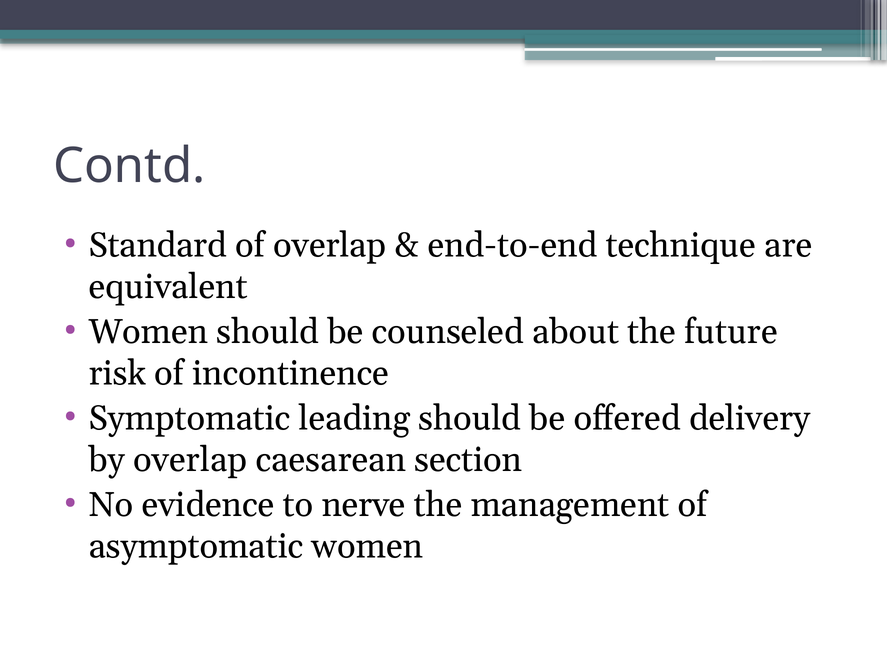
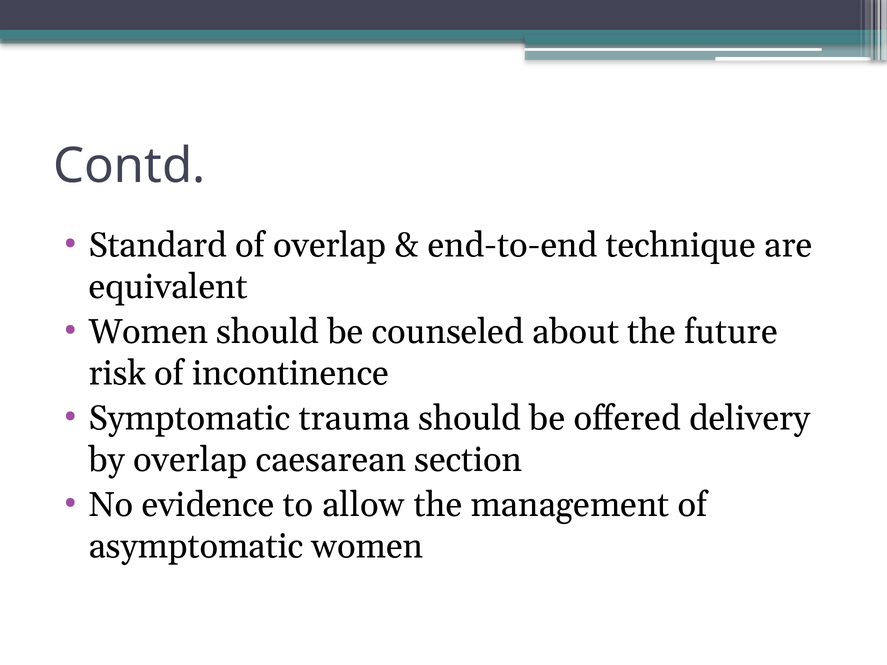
leading: leading -> trauma (354, 419)
nerve: nerve -> allow (363, 505)
